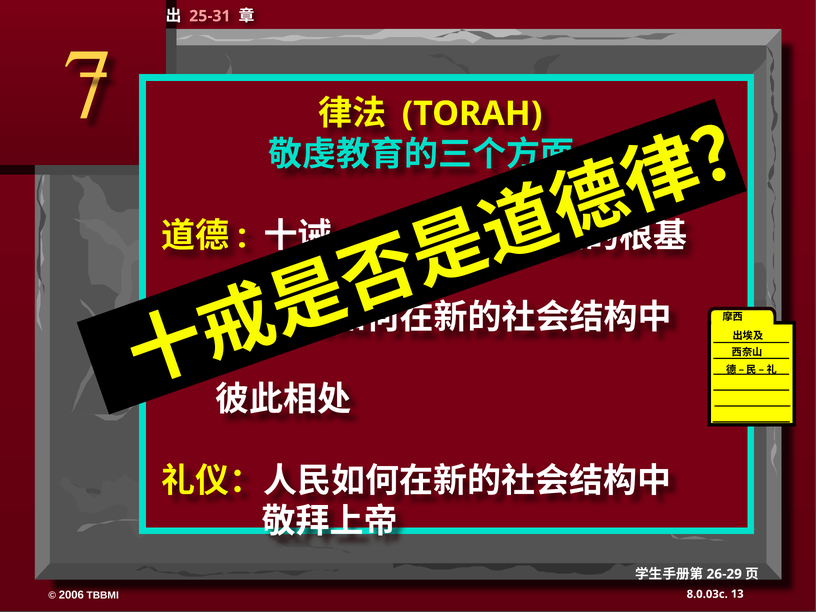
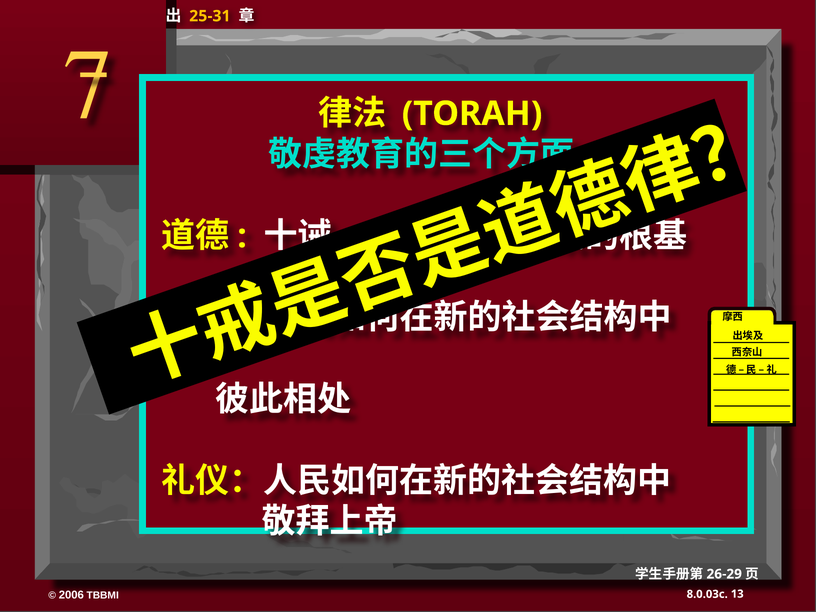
25-31 colour: pink -> yellow (210, 16)
